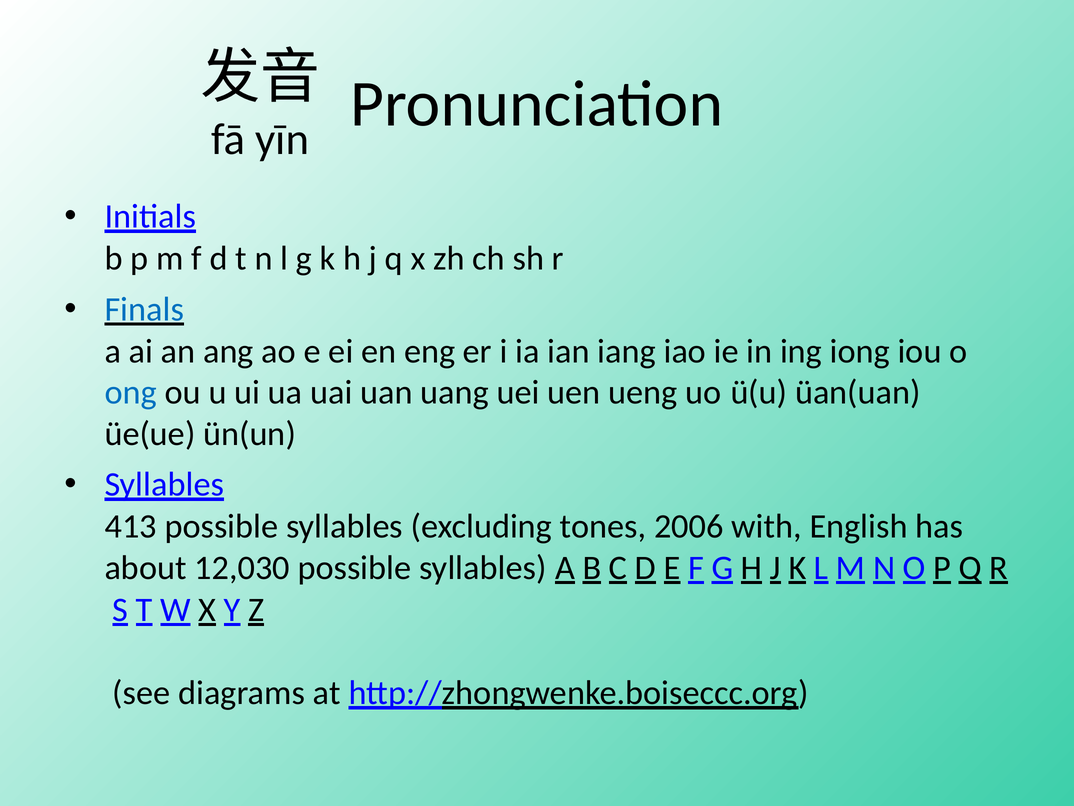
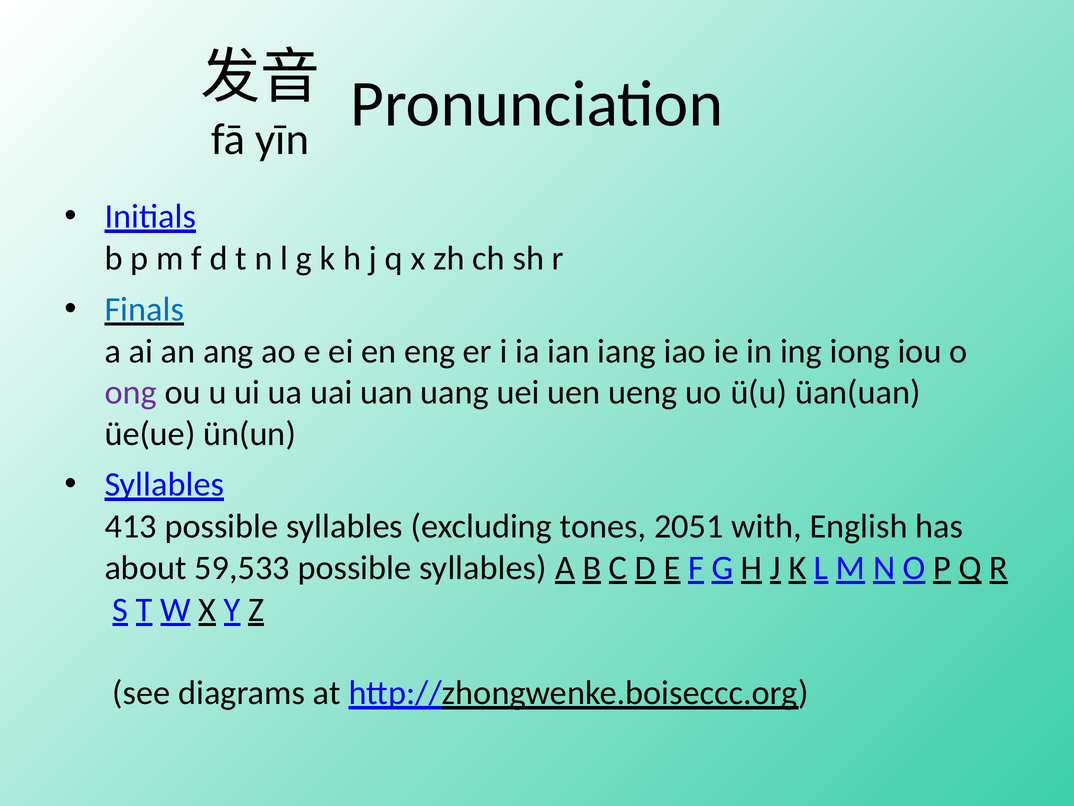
ong colour: blue -> purple (131, 392)
2006: 2006 -> 2051 (689, 526)
12,030: 12,030 -> 59,533 (242, 567)
